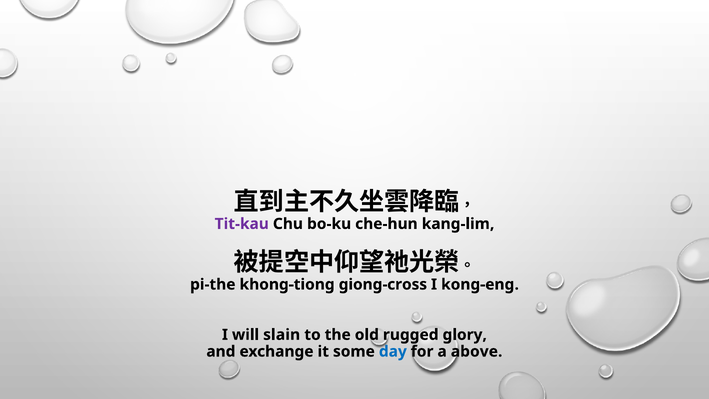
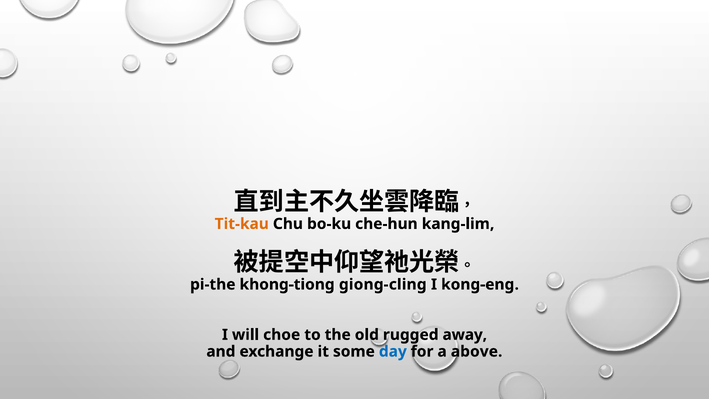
Tit-kau colour: purple -> orange (242, 224)
giong-cross: giong-cross -> giong-cling (383, 284)
slain: slain -> choe (282, 335)
glory: glory -> away (465, 335)
